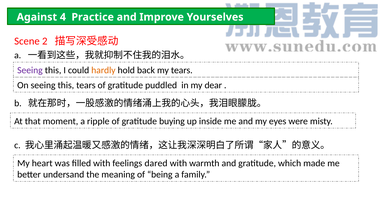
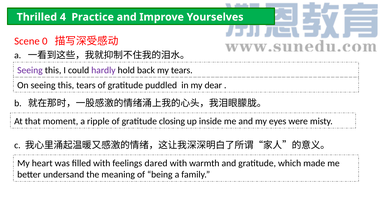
Against: Against -> Thrilled (37, 17)
2: 2 -> 0 (45, 41)
hardly colour: orange -> purple (103, 70)
buying: buying -> closing (172, 121)
